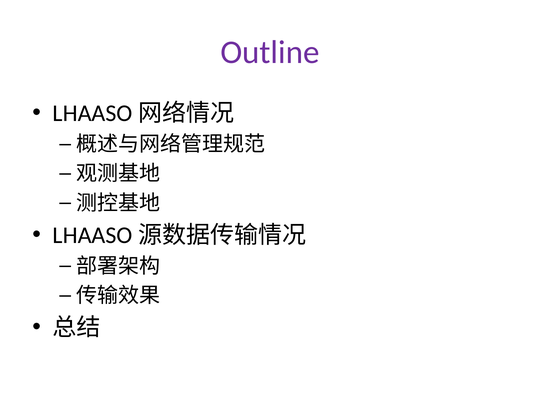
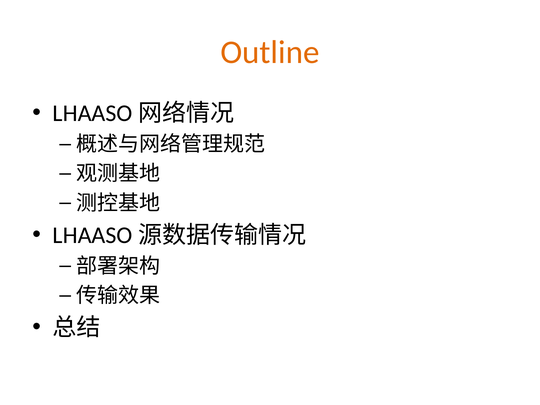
Outline colour: purple -> orange (270, 52)
